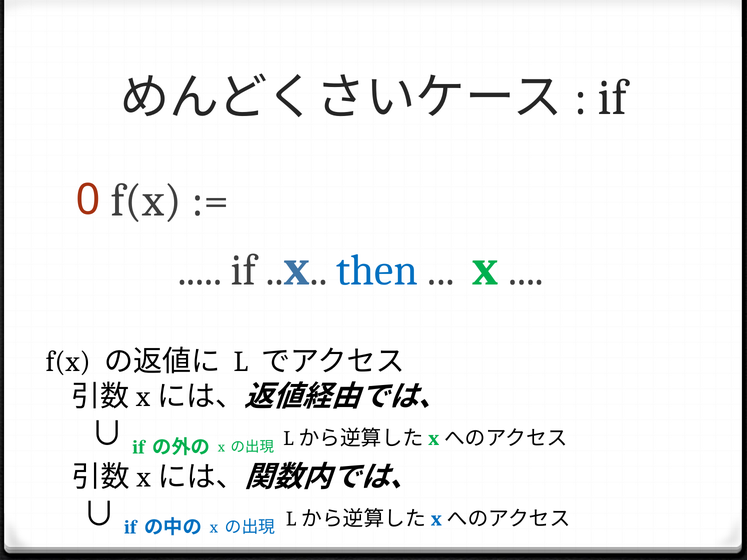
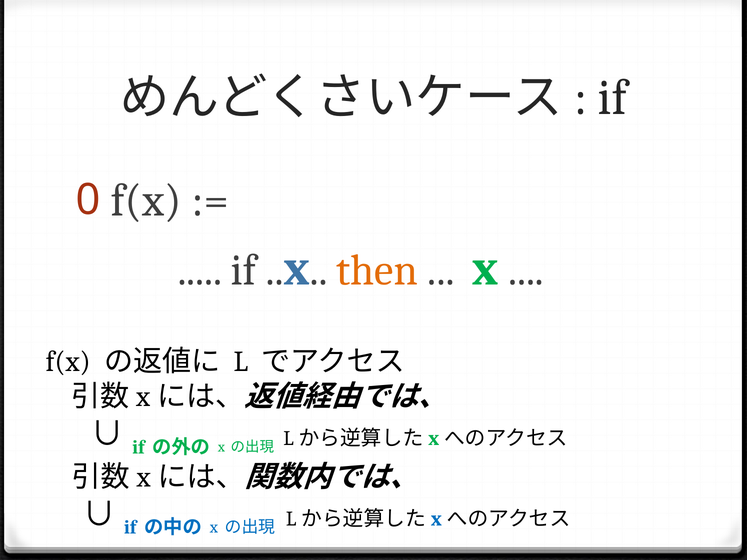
then colour: blue -> orange (377, 270)
